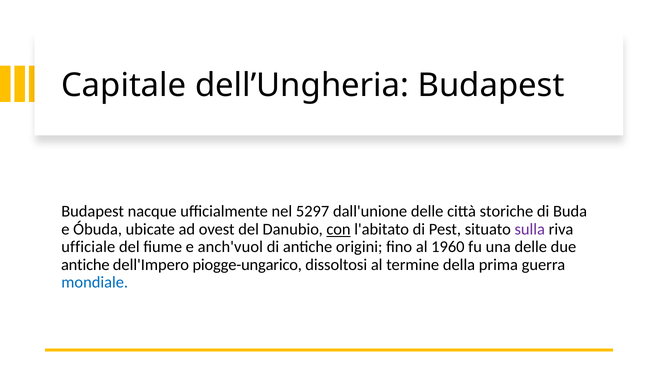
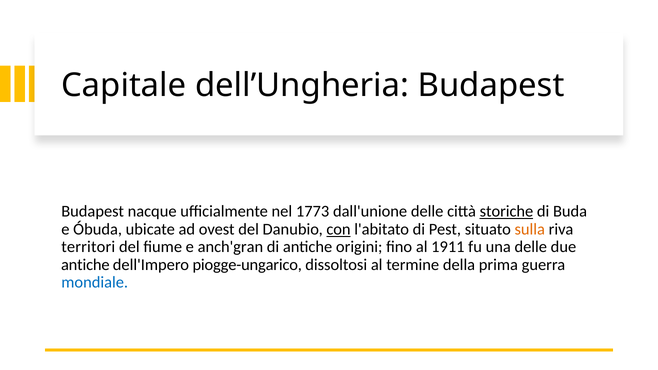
5297: 5297 -> 1773 (313, 212)
storiche underline: none -> present (506, 212)
sulla colour: purple -> orange (530, 229)
ufficiale: ufficiale -> territori (88, 247)
anch'vuol: anch'vuol -> anch'gran (230, 247)
1960: 1960 -> 1911 (448, 247)
